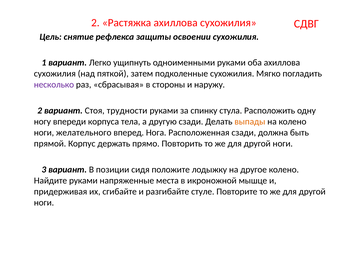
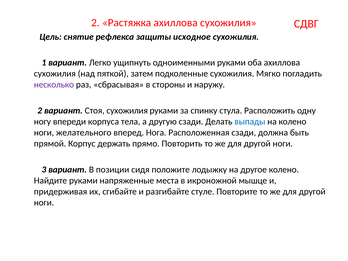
освоении: освоении -> исходное (192, 37)
Стоя трудности: трудности -> сухожилия (127, 111)
выпады colour: orange -> blue (250, 122)
